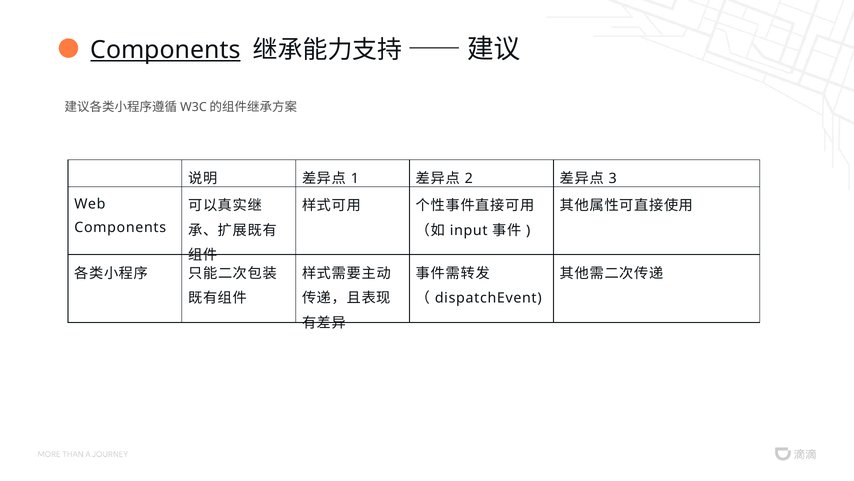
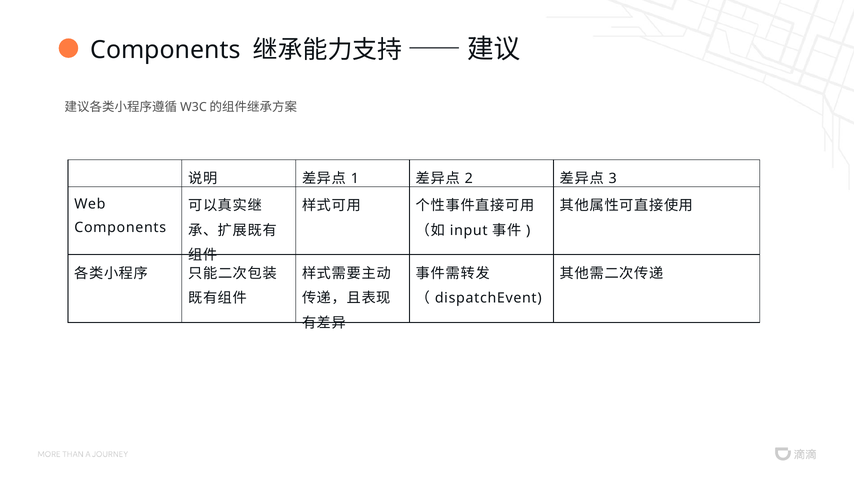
Components underline: present -> none (165, 50)
